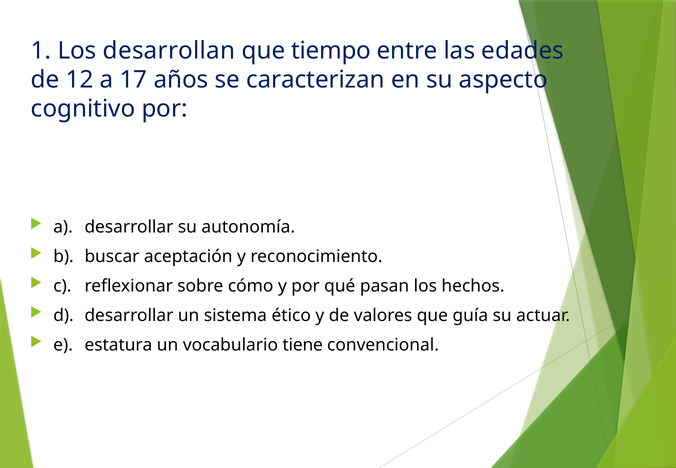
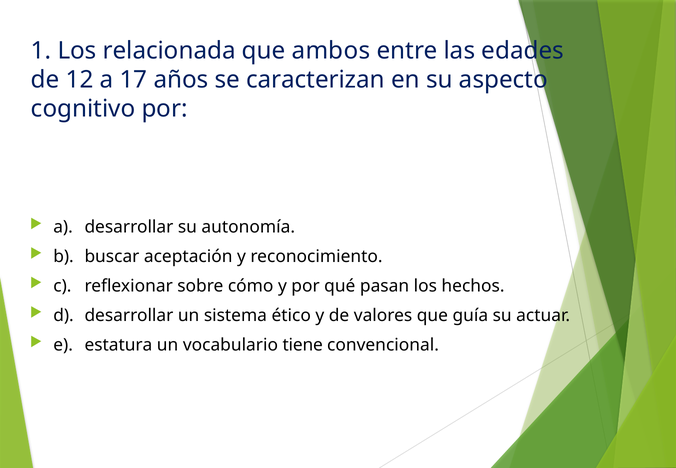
desarrollan: desarrollan -> relacionada (169, 51)
tiempo: tiempo -> ambos (331, 51)
